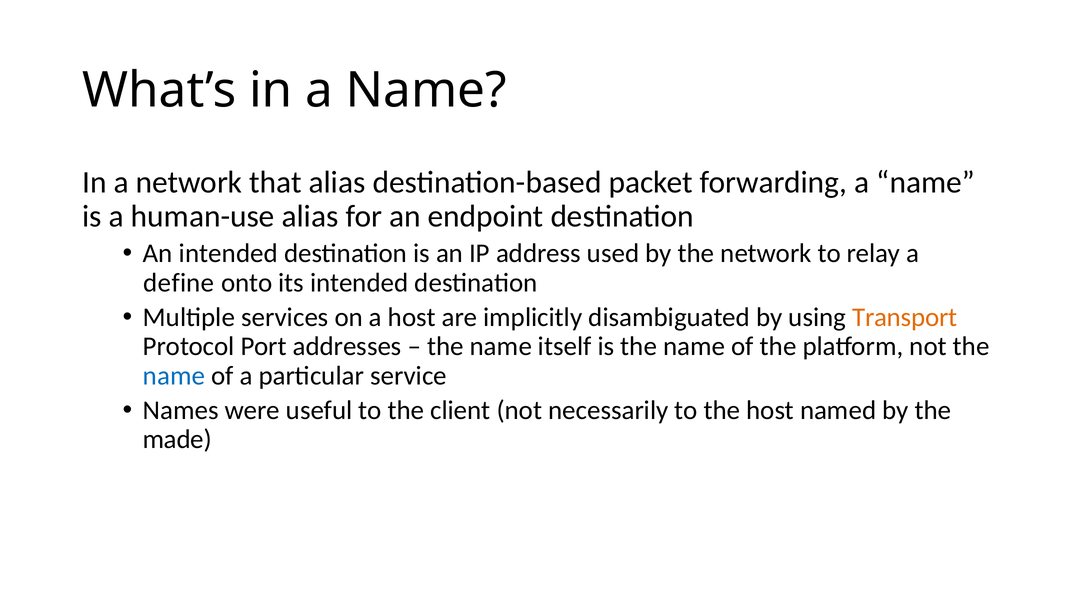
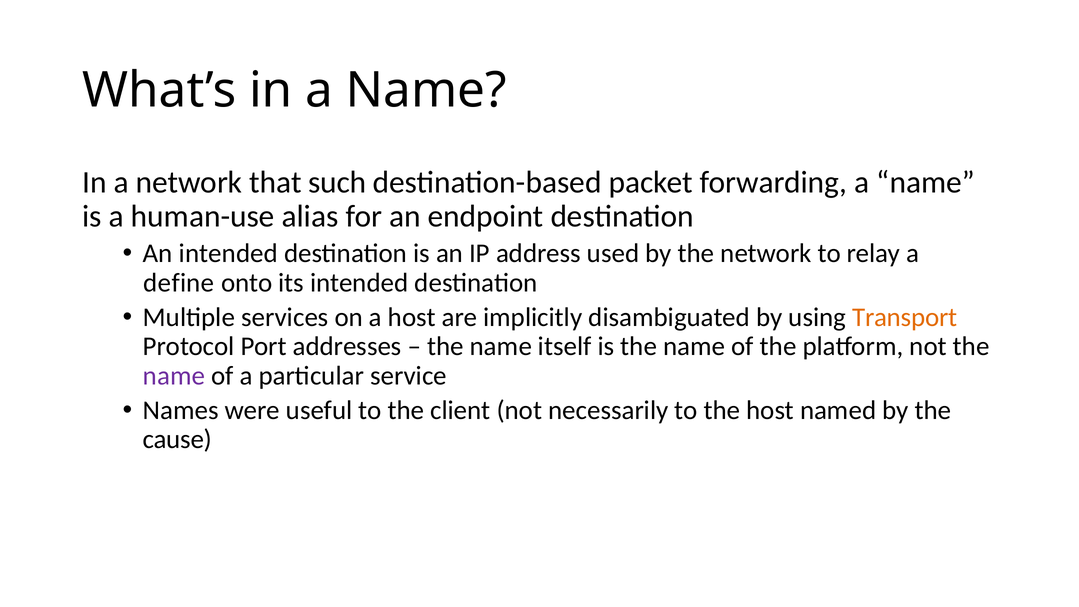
that alias: alias -> such (337, 182)
name colour: blue -> purple (174, 376)
made: made -> cause (177, 439)
